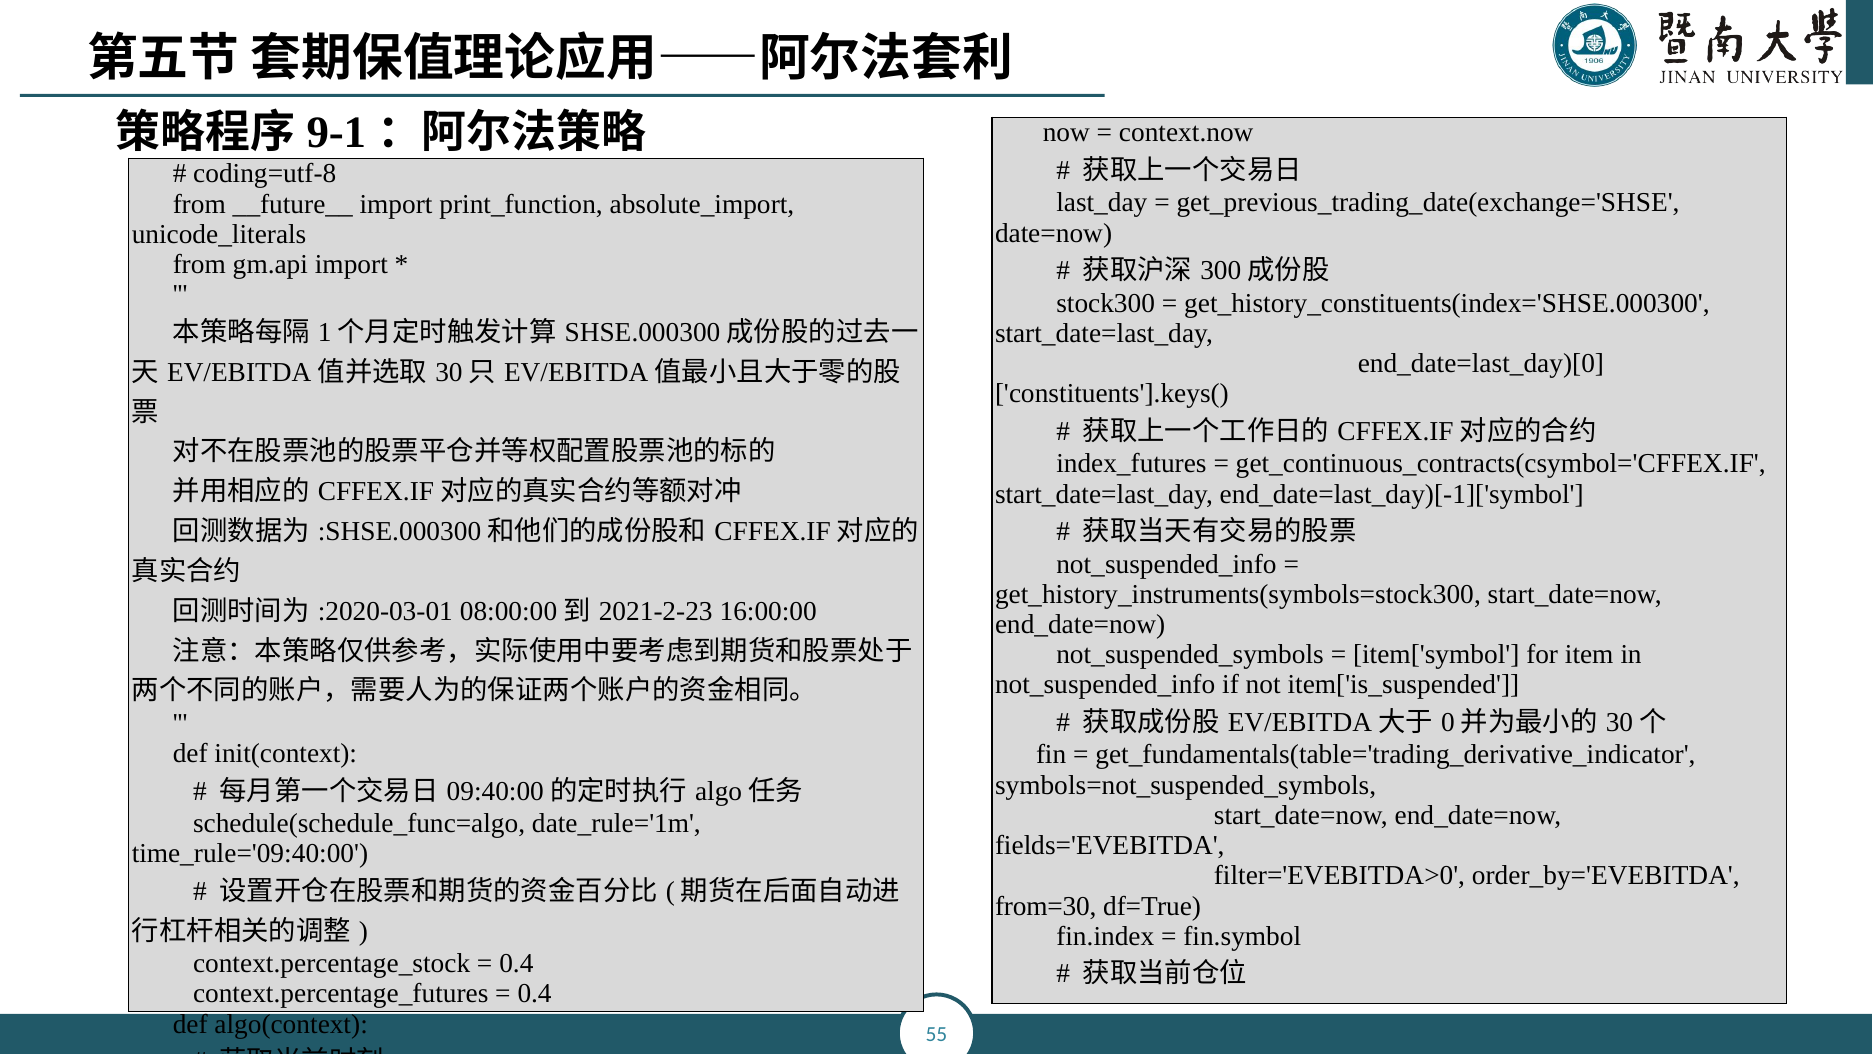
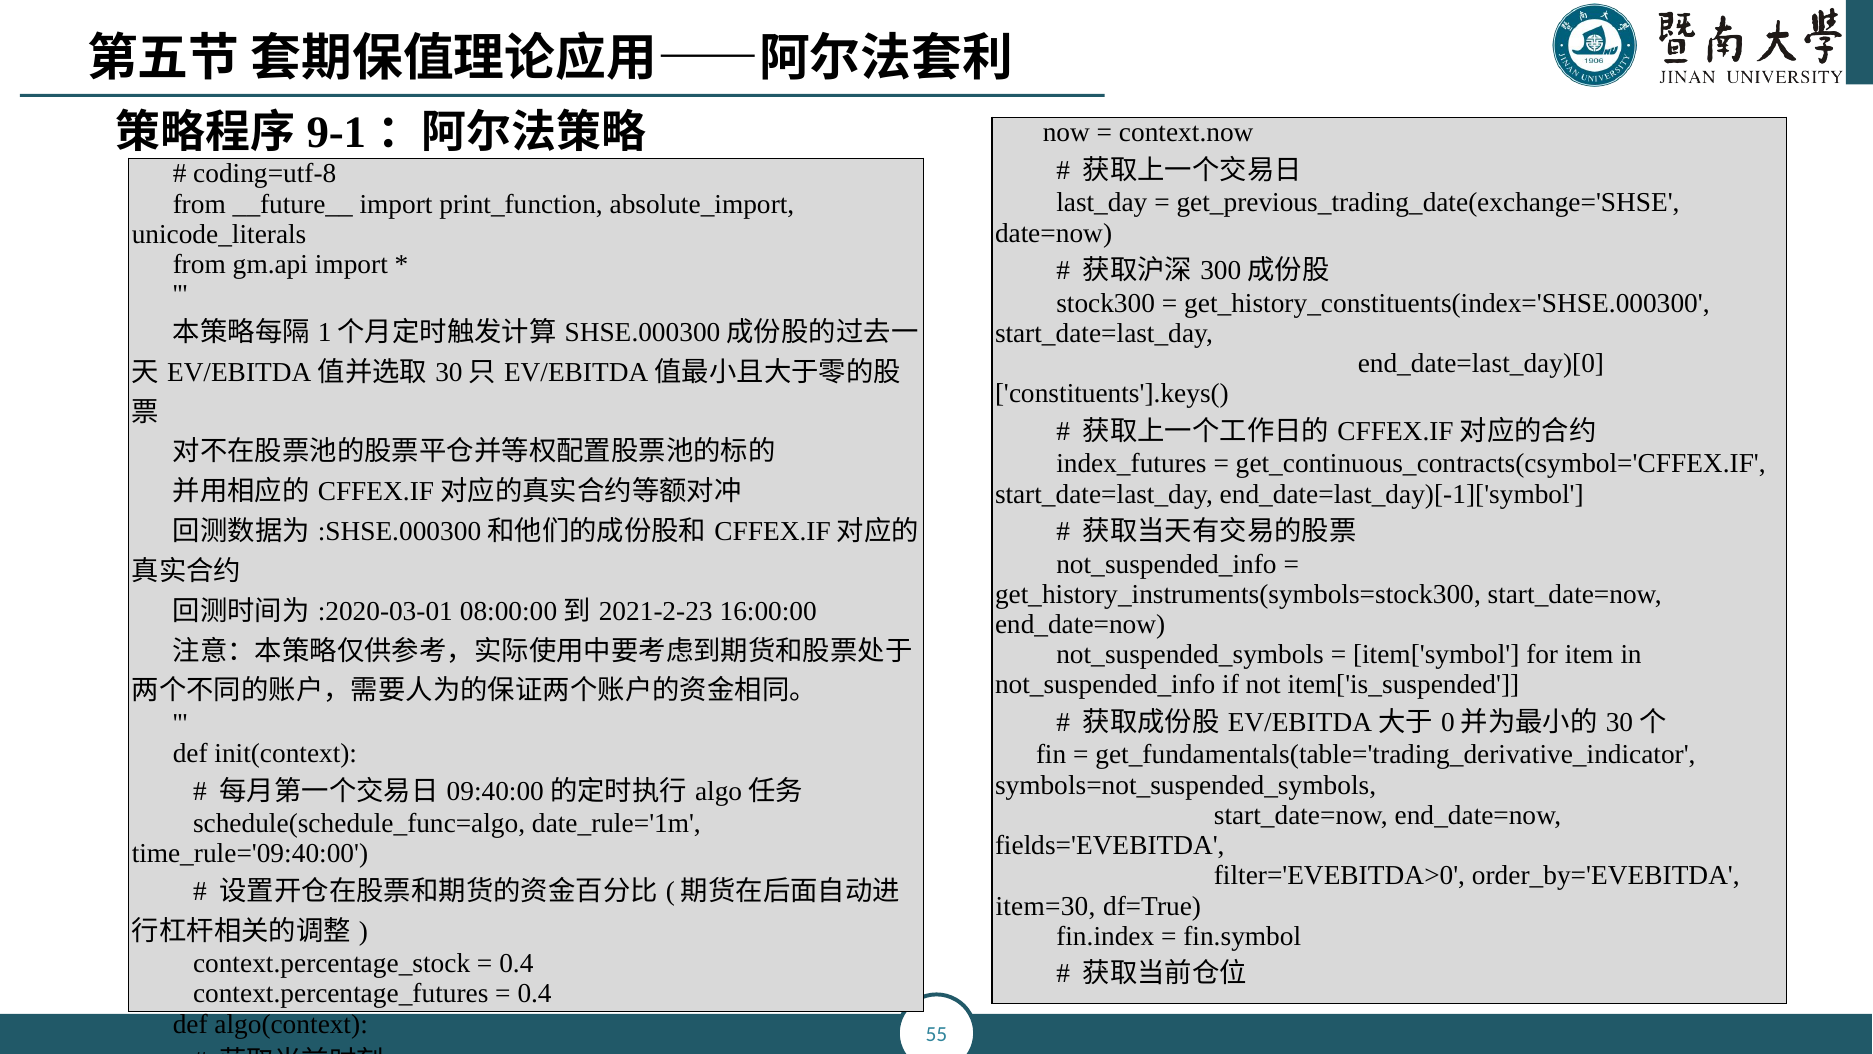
from=30: from=30 -> item=30 (1046, 906)
